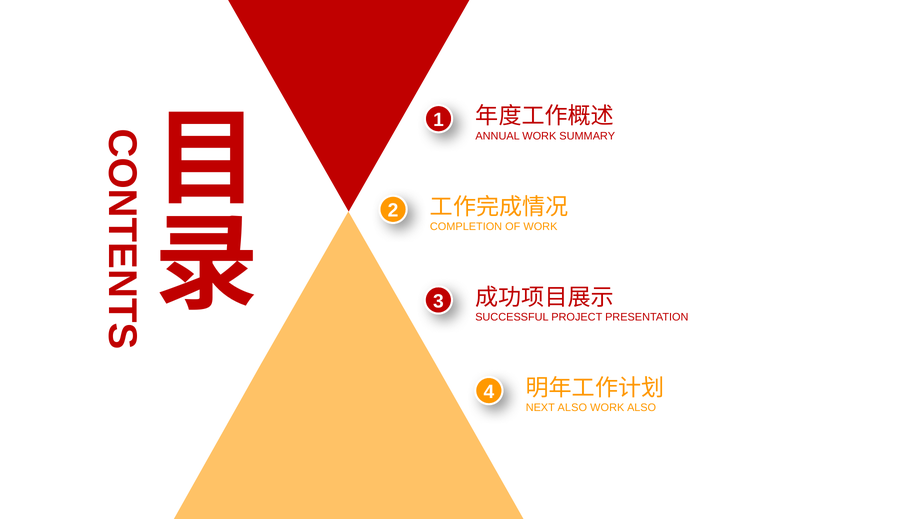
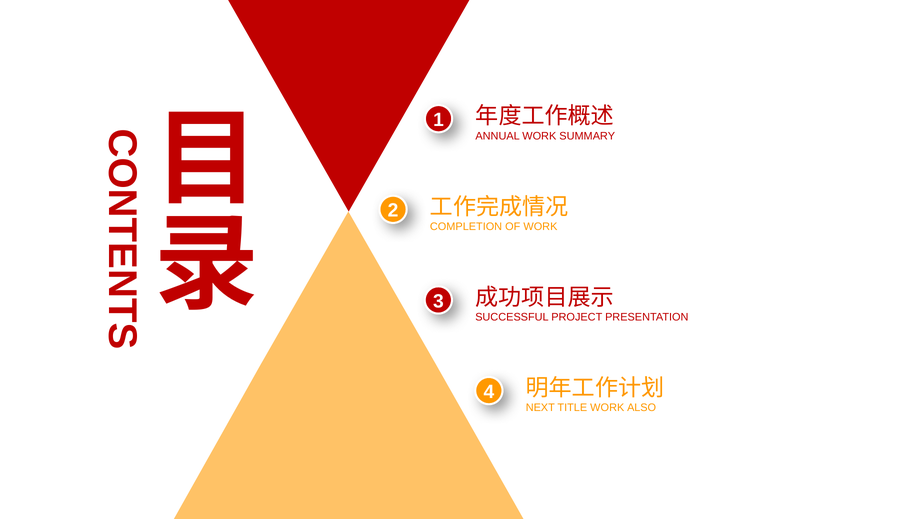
NEXT ALSO: ALSO -> TITLE (572, 408)
